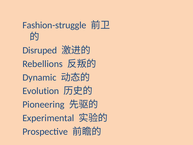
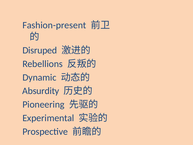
Fashion-struggle: Fashion-struggle -> Fashion-present (54, 25)
Evolution: Evolution -> Absurdity (41, 91)
